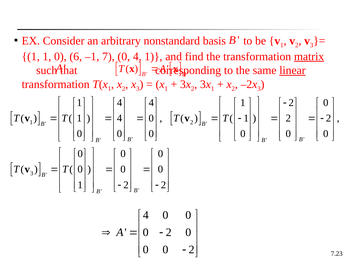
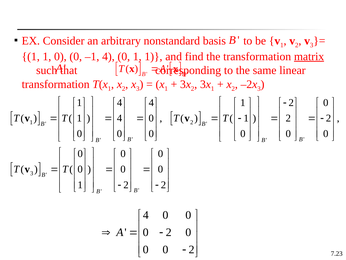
1 0 6: 6 -> 0 (76, 56)
–1 7: 7 -> 4 (108, 56)
4: 4 -> 1 (137, 56)
linear underline: present -> none (292, 70)
